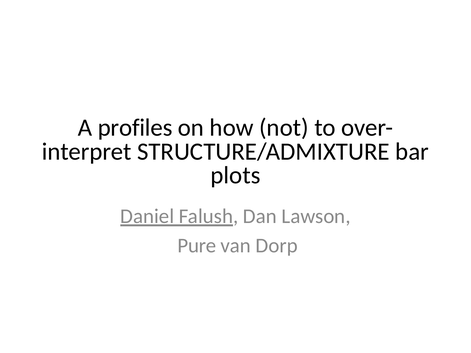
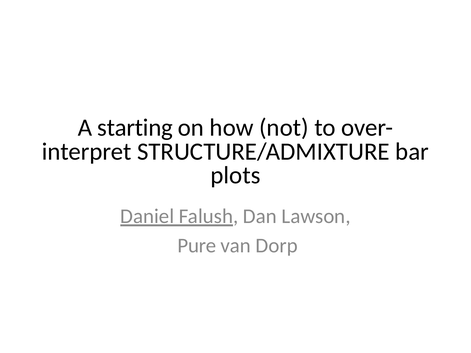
profiles: profiles -> starting (135, 128)
